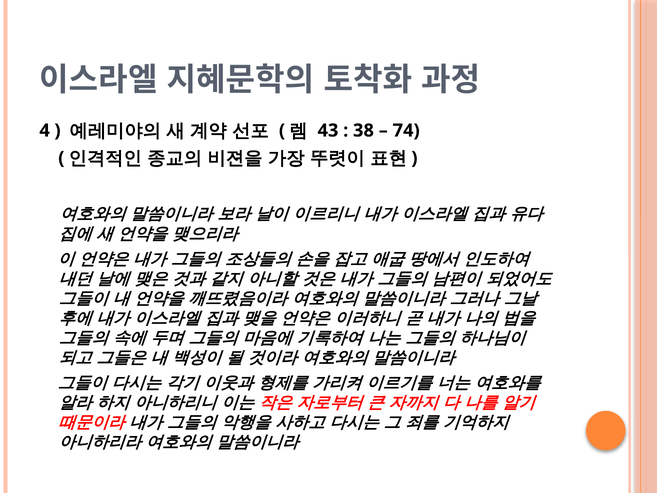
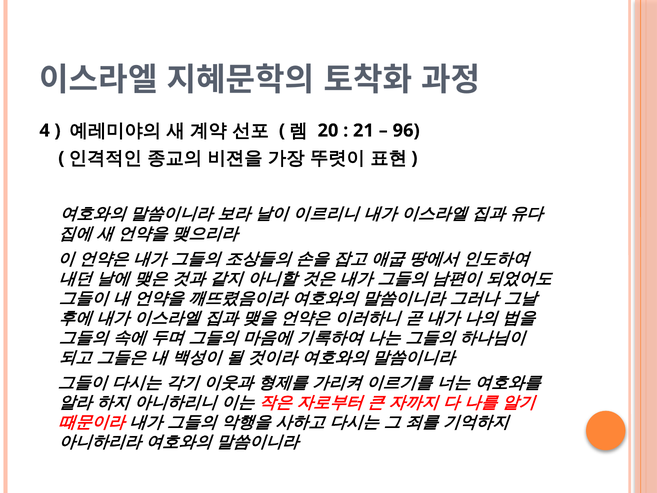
43: 43 -> 20 (328, 130)
38: 38 -> 21 (363, 130)
74: 74 -> 96 (406, 130)
